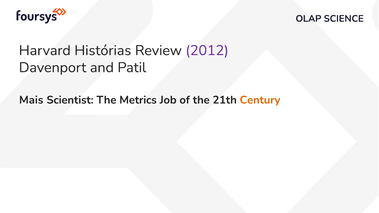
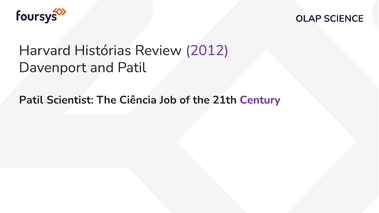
Mais: Mais -> Patil (31, 100)
Metrics: Metrics -> Ciência (138, 100)
Century colour: orange -> purple (260, 100)
